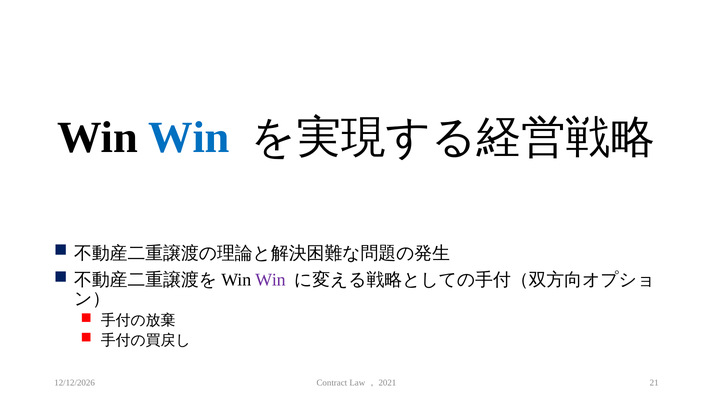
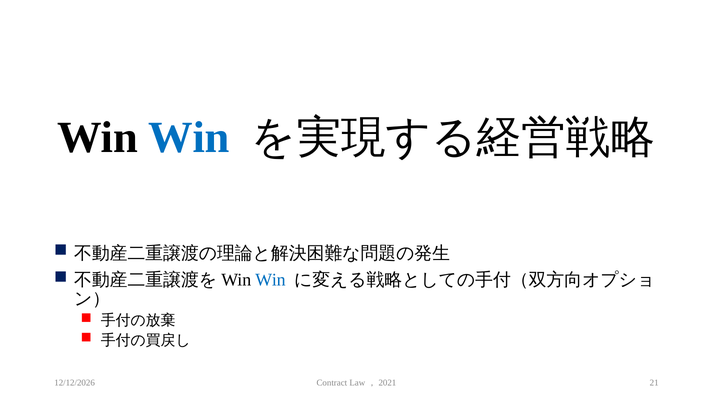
Win colour: purple -> blue (270, 280)
